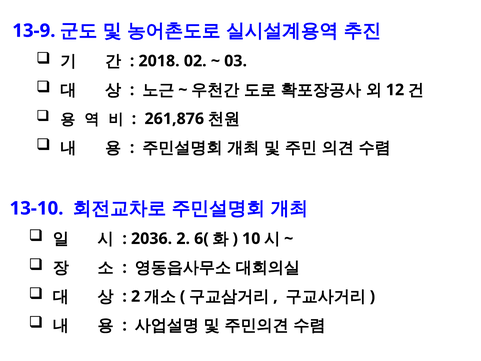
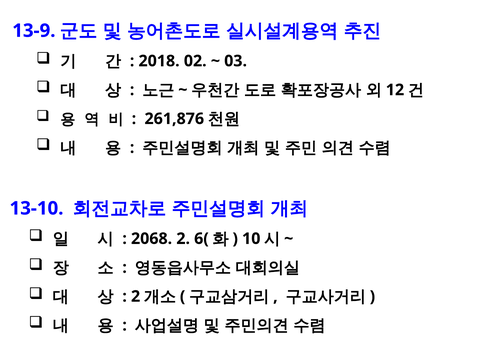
2036: 2036 -> 2068 (152, 238)
